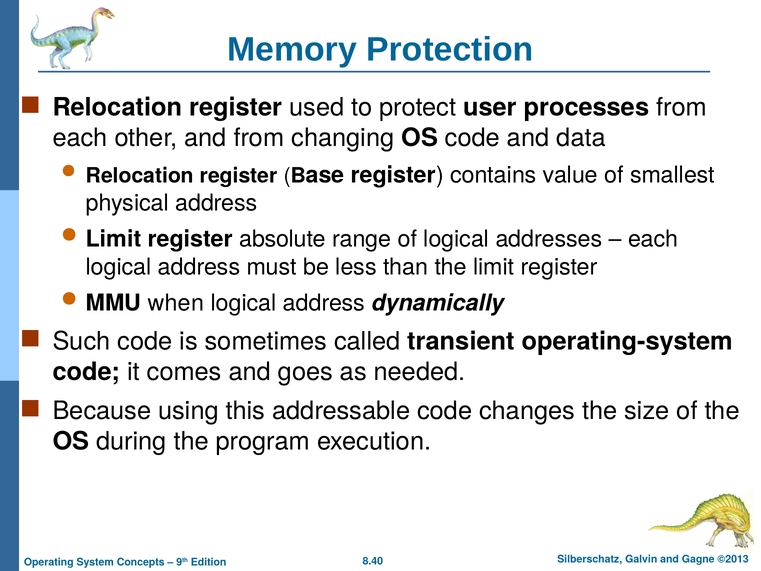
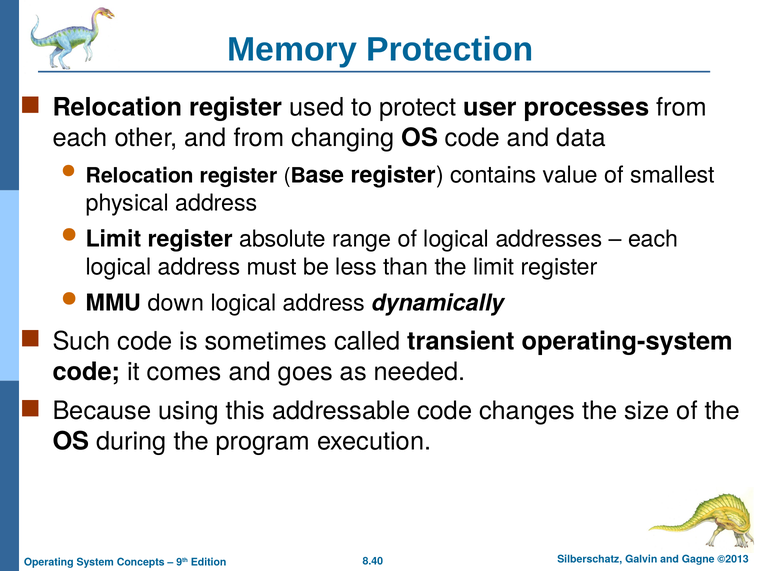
when: when -> down (176, 303)
